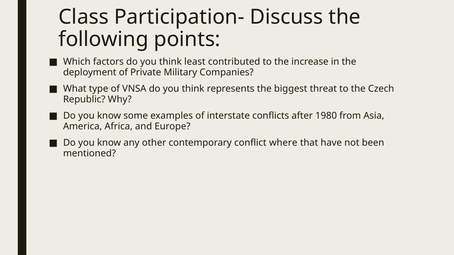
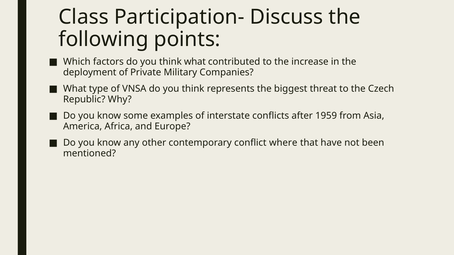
think least: least -> what (195, 62)
1980: 1980 -> 1959 (326, 116)
